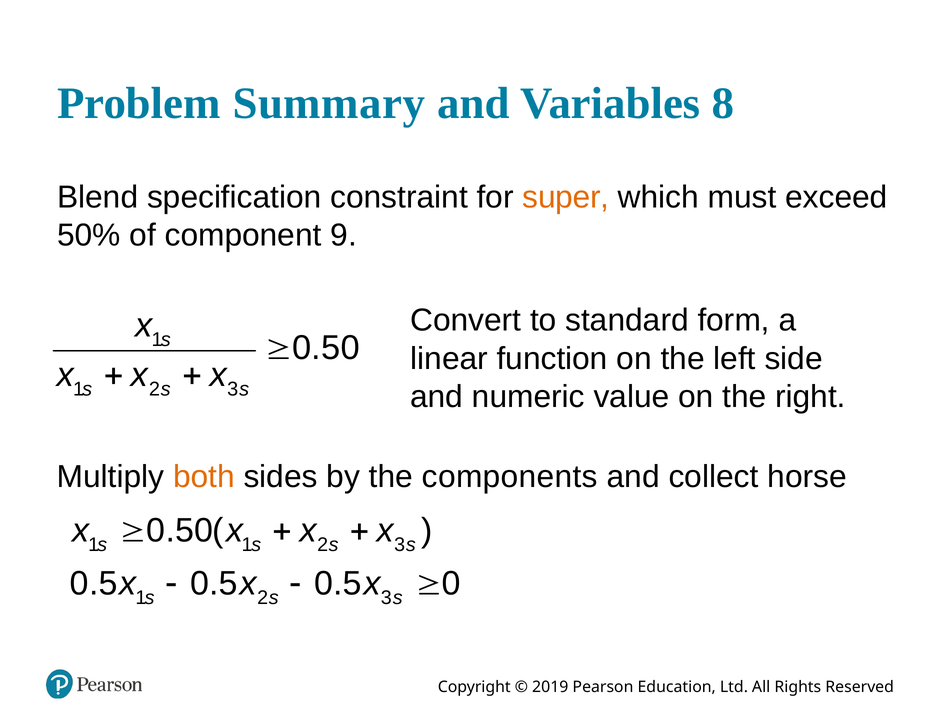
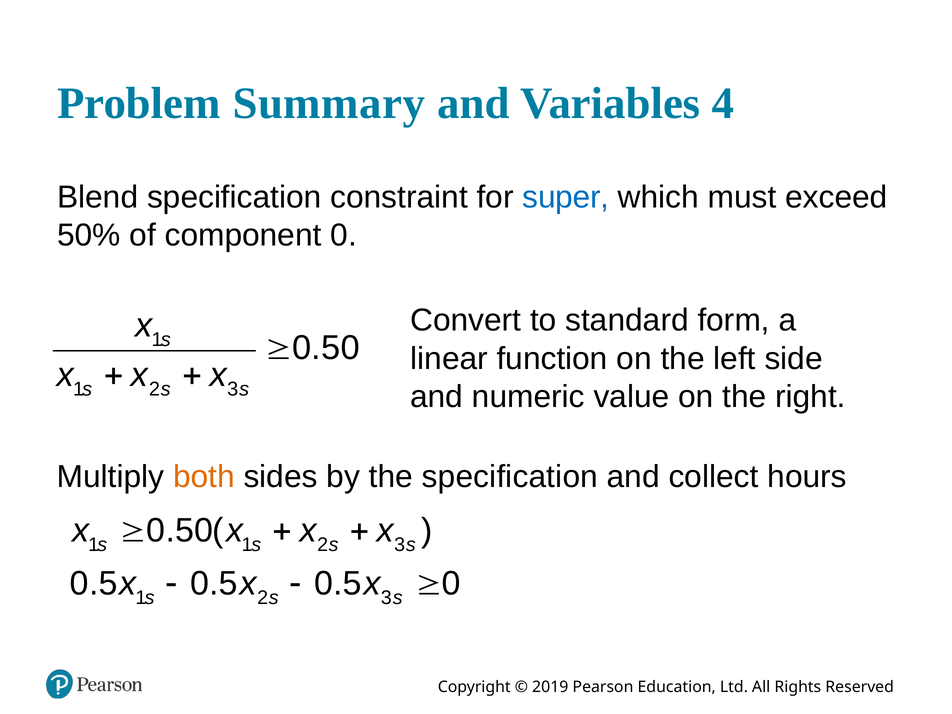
8: 8 -> 4 (723, 103)
super colour: orange -> blue (566, 197)
component 9: 9 -> 0 (344, 235)
the components: components -> specification (510, 477)
horse: horse -> hours (807, 477)
